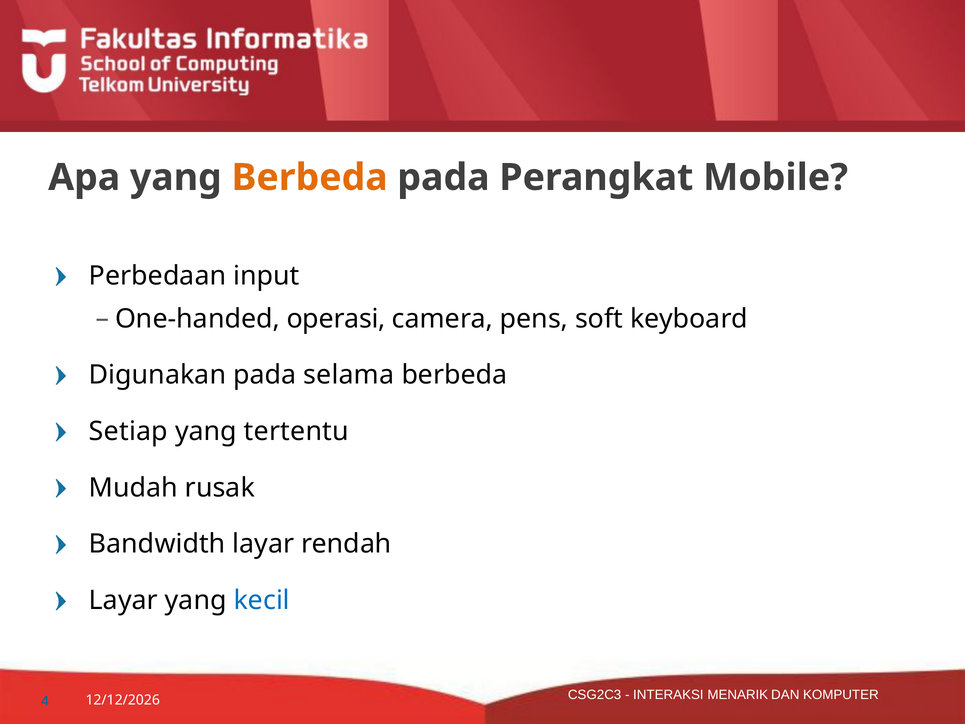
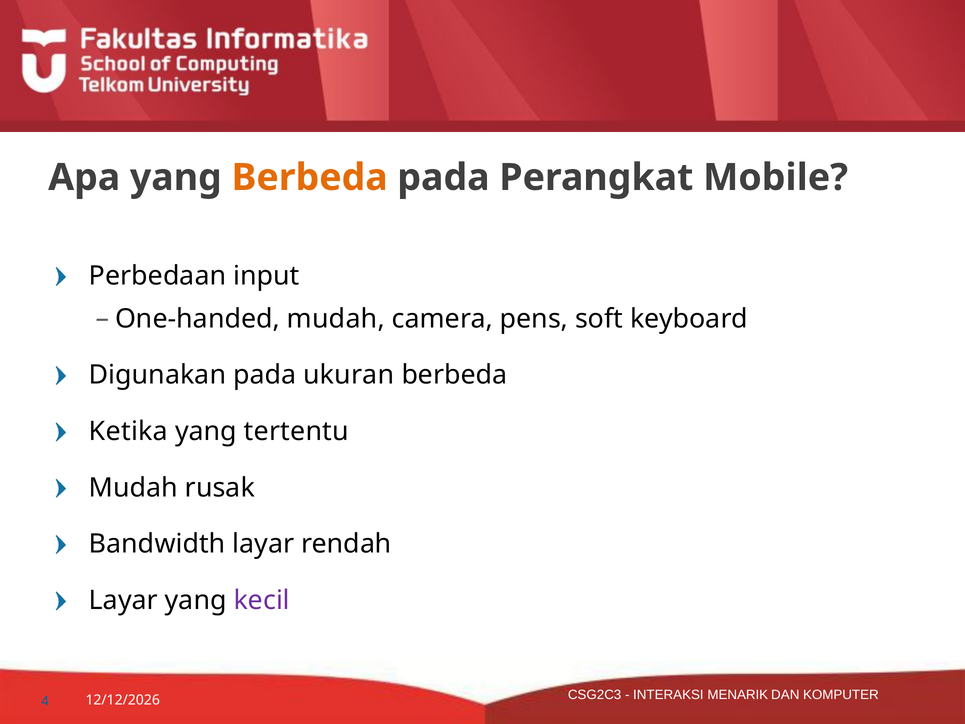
One-handed operasi: operasi -> mudah (336, 319)
selama: selama -> ukuran (349, 375)
Setiap: Setiap -> Ketika (128, 431)
kecil colour: blue -> purple (262, 600)
